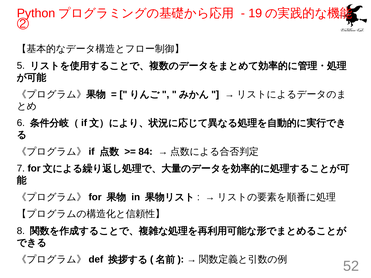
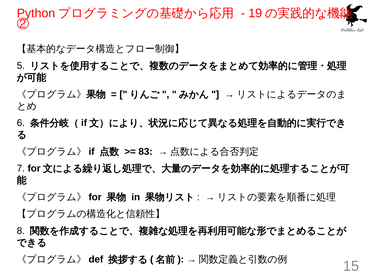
84: 84 -> 83 (146, 152)
52: 52 -> 15 (351, 266)
